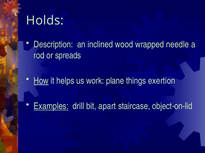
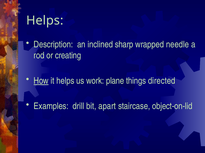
Holds: Holds -> Helps (45, 21)
wood: wood -> sharp (124, 45)
spreads: spreads -> creating (68, 56)
exertion: exertion -> directed (162, 81)
Examples underline: present -> none (51, 107)
